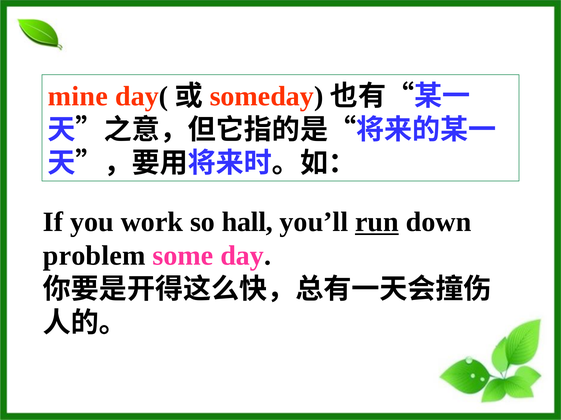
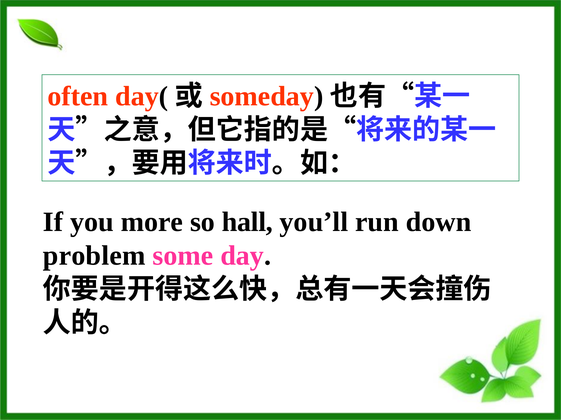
mine: mine -> often (78, 96)
work: work -> more (152, 222)
run underline: present -> none (377, 222)
